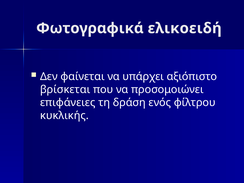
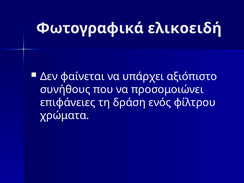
βρίσκεται: βρίσκεται -> συνήθους (65, 90)
κυκλικής: κυκλικής -> χρώματα (65, 116)
